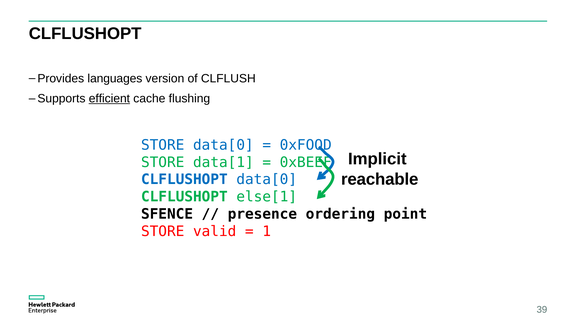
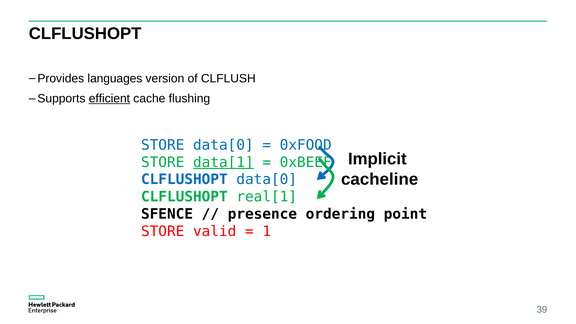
data[1 underline: none -> present (223, 162)
reachable: reachable -> cacheline (380, 179)
else[1: else[1 -> real[1 (267, 197)
